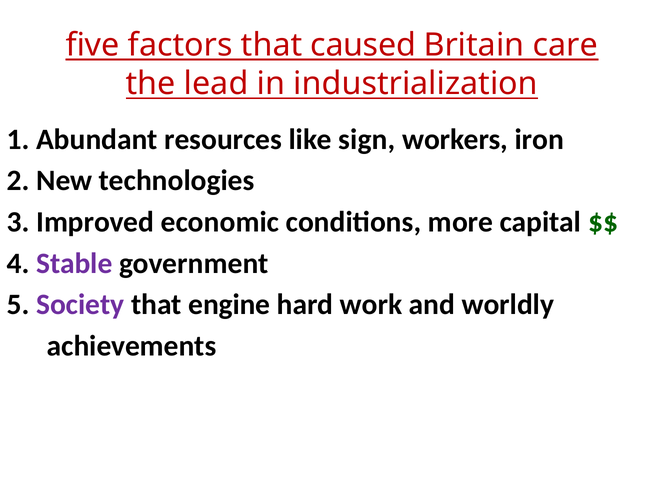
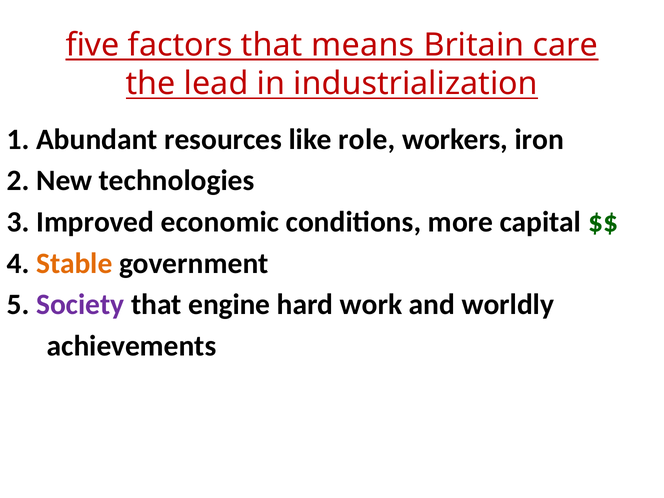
caused: caused -> means (363, 45)
sign: sign -> role (367, 139)
Stable colour: purple -> orange (74, 263)
